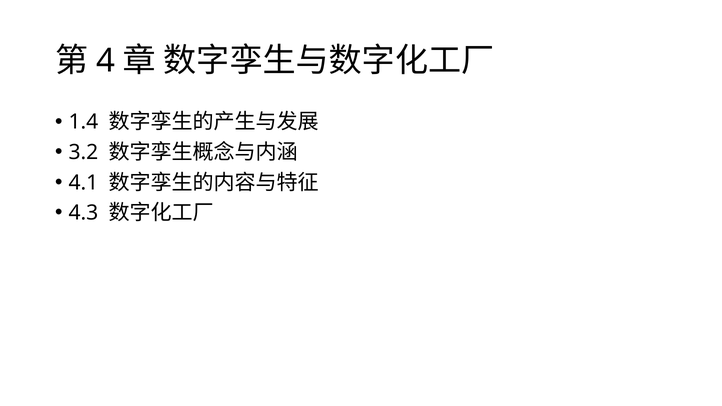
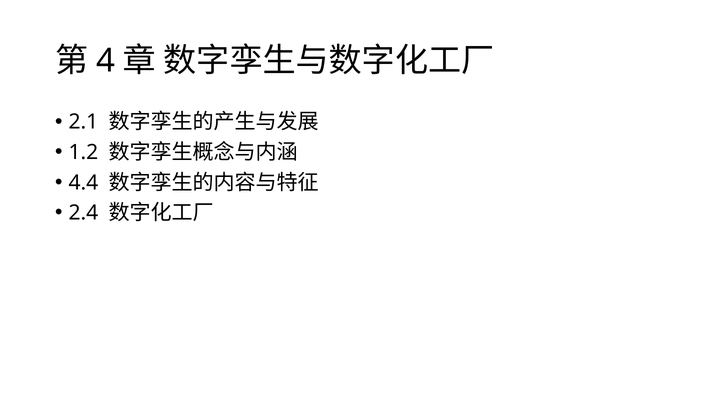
1.4: 1.4 -> 2.1 (83, 122)
3.2: 3.2 -> 1.2 (83, 152)
4.1: 4.1 -> 4.4 (83, 183)
4.3: 4.3 -> 2.4 (83, 213)
